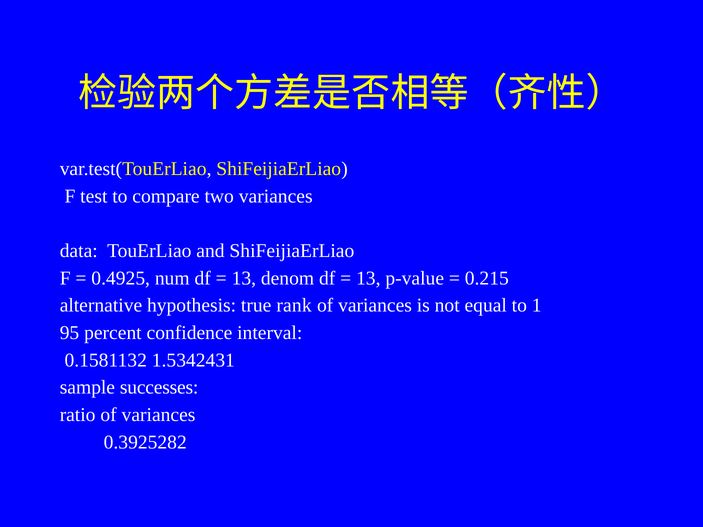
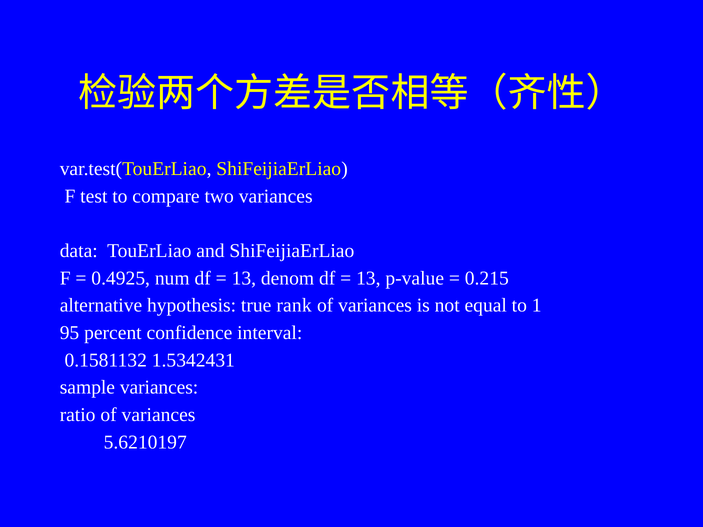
sample successes: successes -> variances (159, 388)
0.3925282: 0.3925282 -> 5.6210197 (145, 442)
